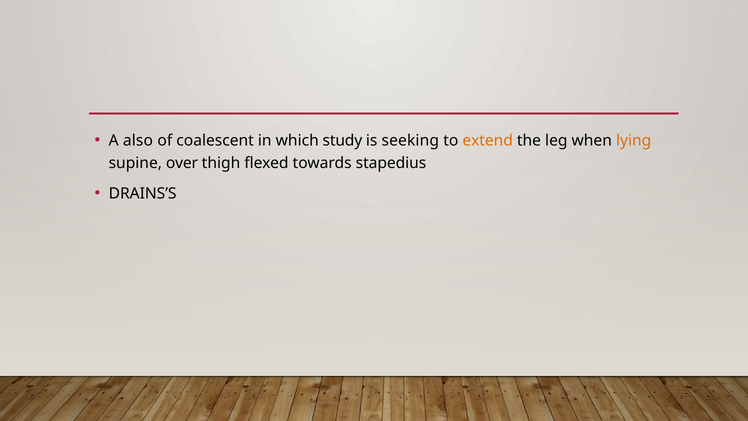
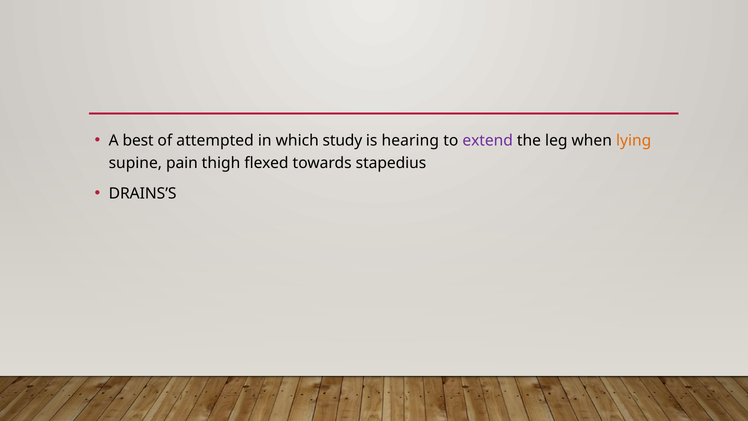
also: also -> best (138, 141)
coalescent: coalescent -> attempted (215, 141)
seeking: seeking -> hearing (410, 141)
extend colour: orange -> purple (488, 141)
over: over -> pain (182, 163)
